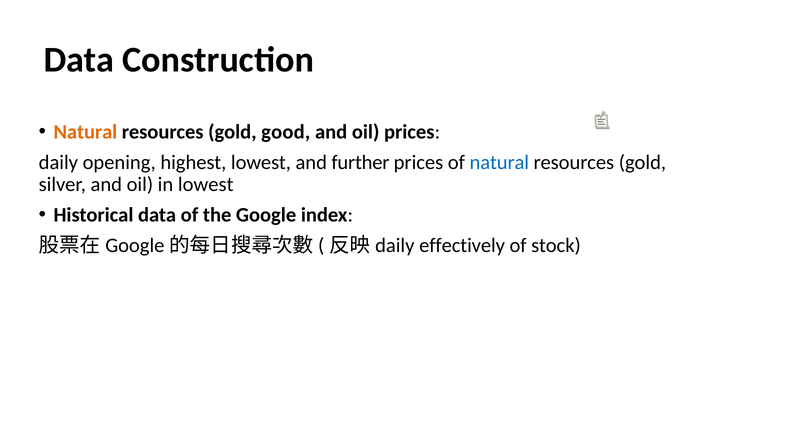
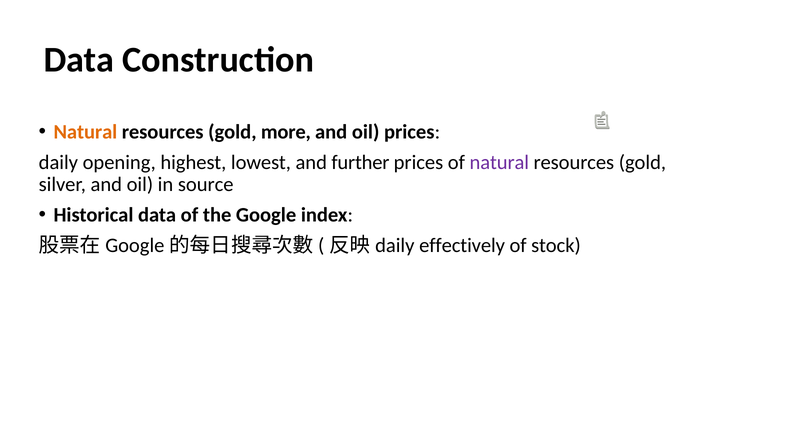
good: good -> more (286, 132)
natural colour: blue -> purple (499, 163)
in lowest: lowest -> source (206, 185)
